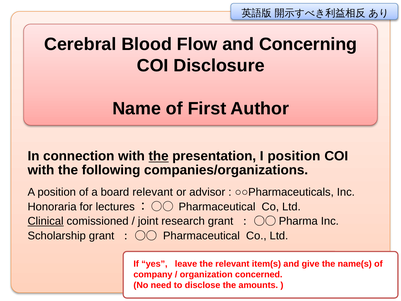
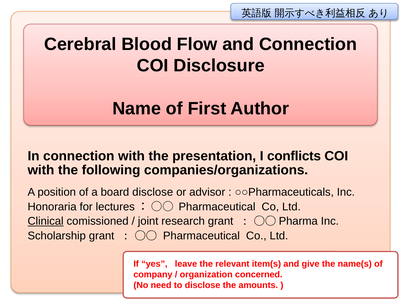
and Concerning: Concerning -> Connection (308, 44)
the underline: present -> none (159, 156)
I position: position -> conflicts (294, 156)
board relevant: relevant -> disclose (153, 192)
